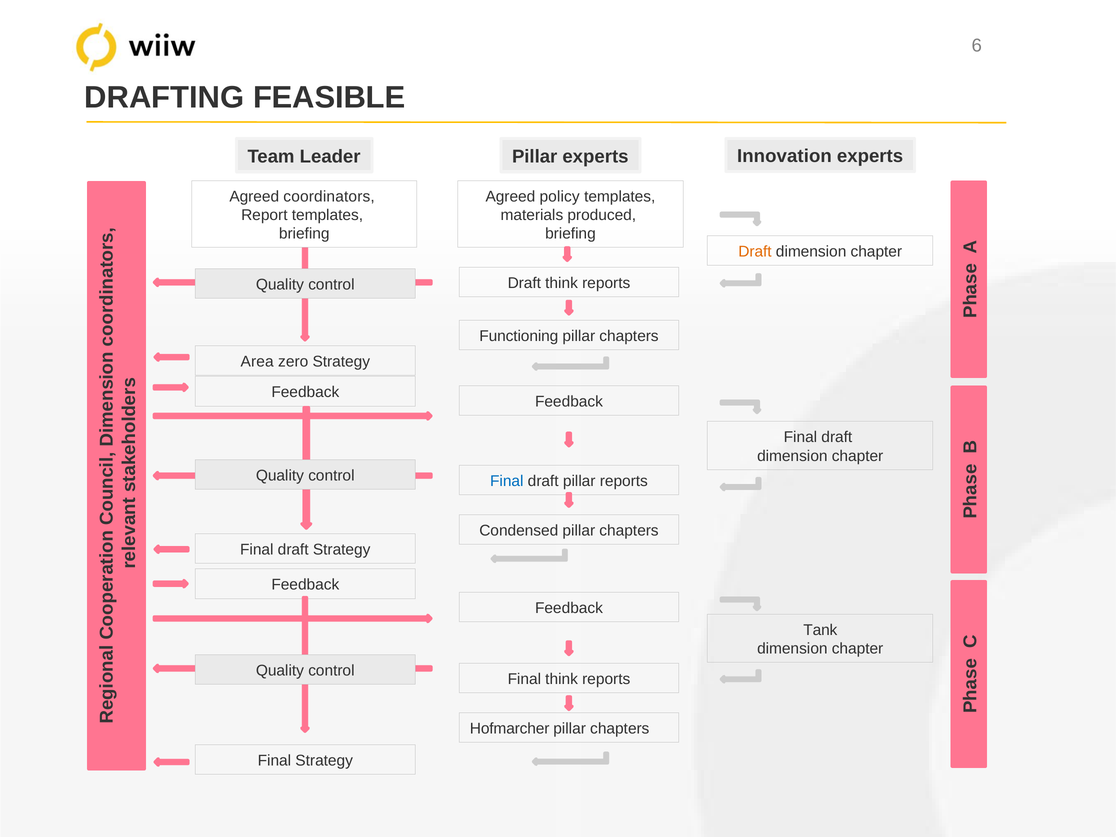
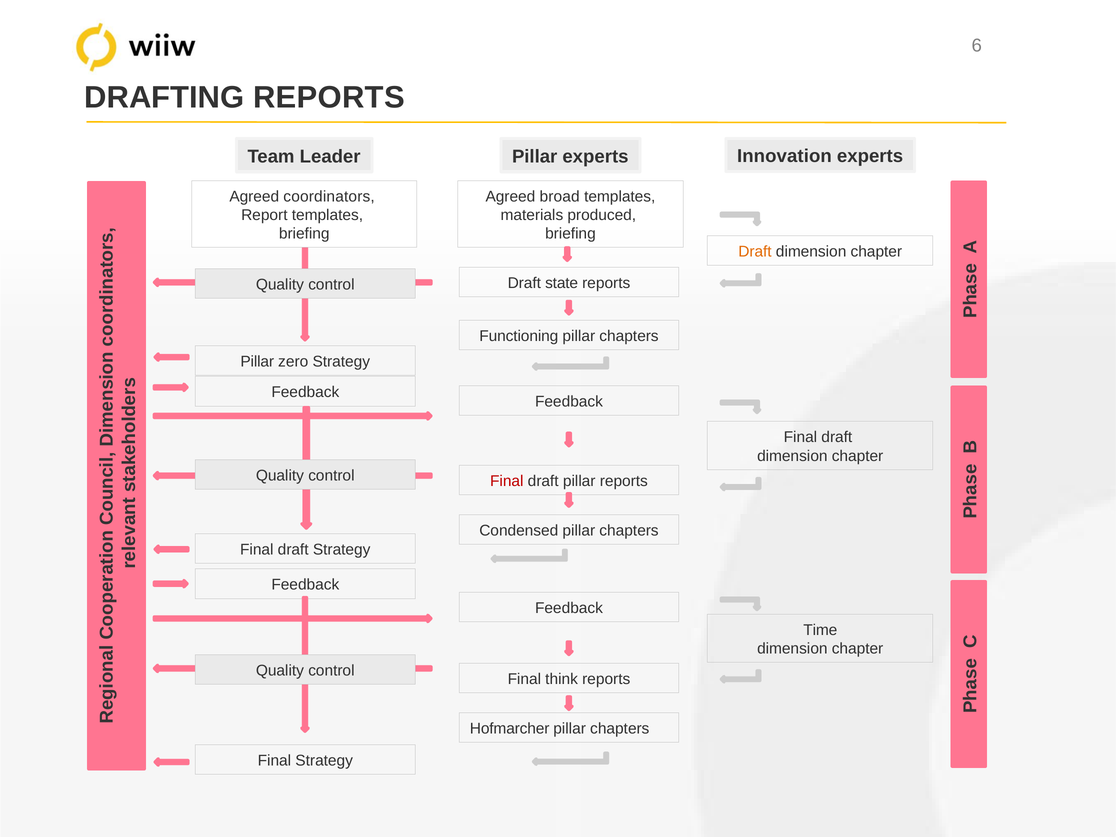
DRAFTING FEASIBLE: FEASIBLE -> REPORTS (329, 98)
policy: policy -> broad (560, 196)
Draft think: think -> state (562, 283)
Area: Area -> Pillar (257, 361)
Final colour: blue -> red (507, 481)
Tank: Tank -> Time (820, 630)
